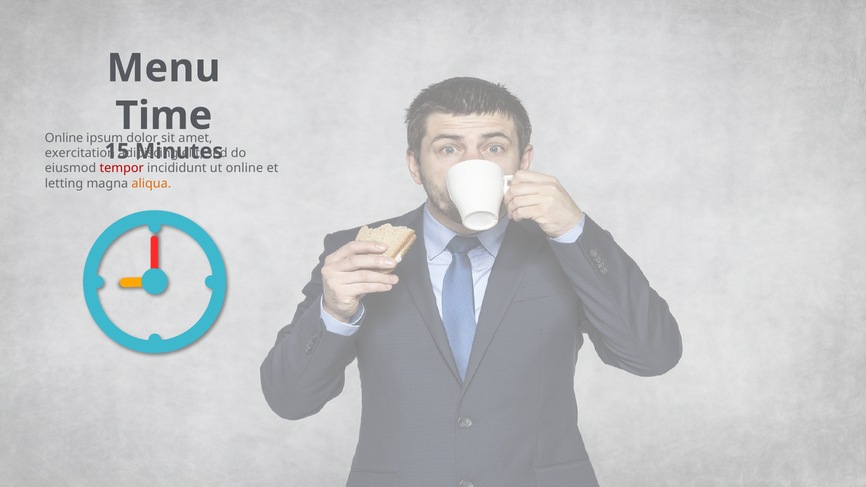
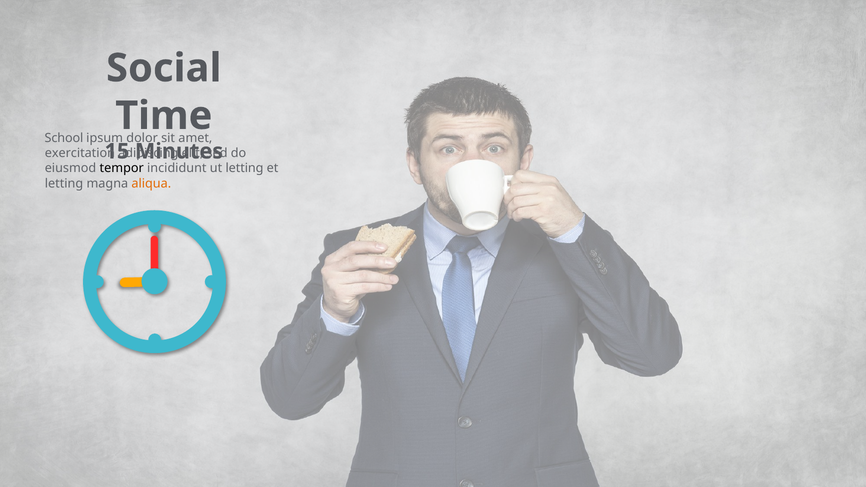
Menu: Menu -> Social (164, 68)
Online: Online -> School (64, 138)
tempor colour: red -> black (122, 168)
online: online -> letting (244, 168)
